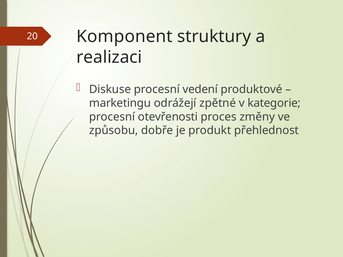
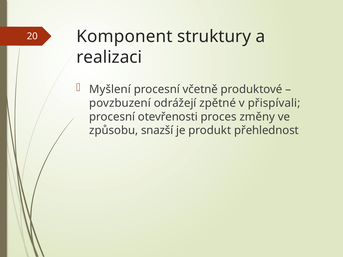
Diskuse: Diskuse -> Myšlení (110, 89)
vedení: vedení -> včetně (200, 89)
marketingu: marketingu -> povzbuzení (120, 103)
kategorie: kategorie -> přispívali (274, 103)
dobře: dobře -> snazší (157, 131)
